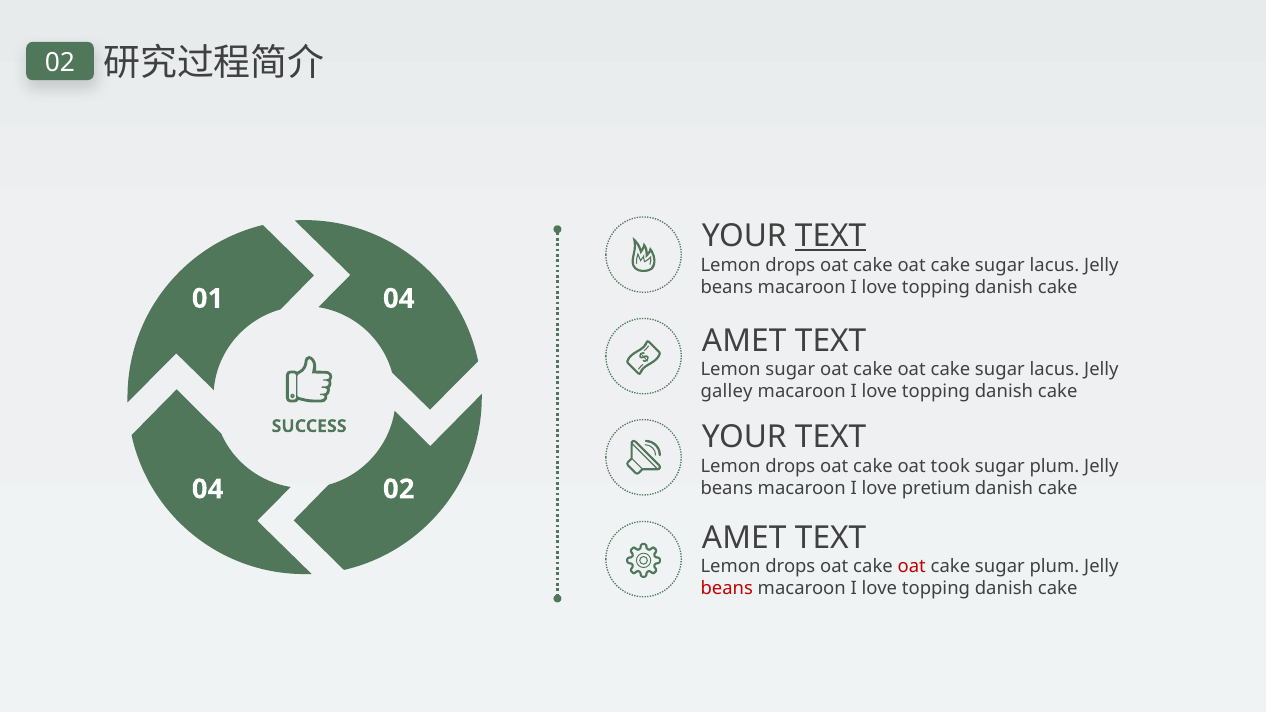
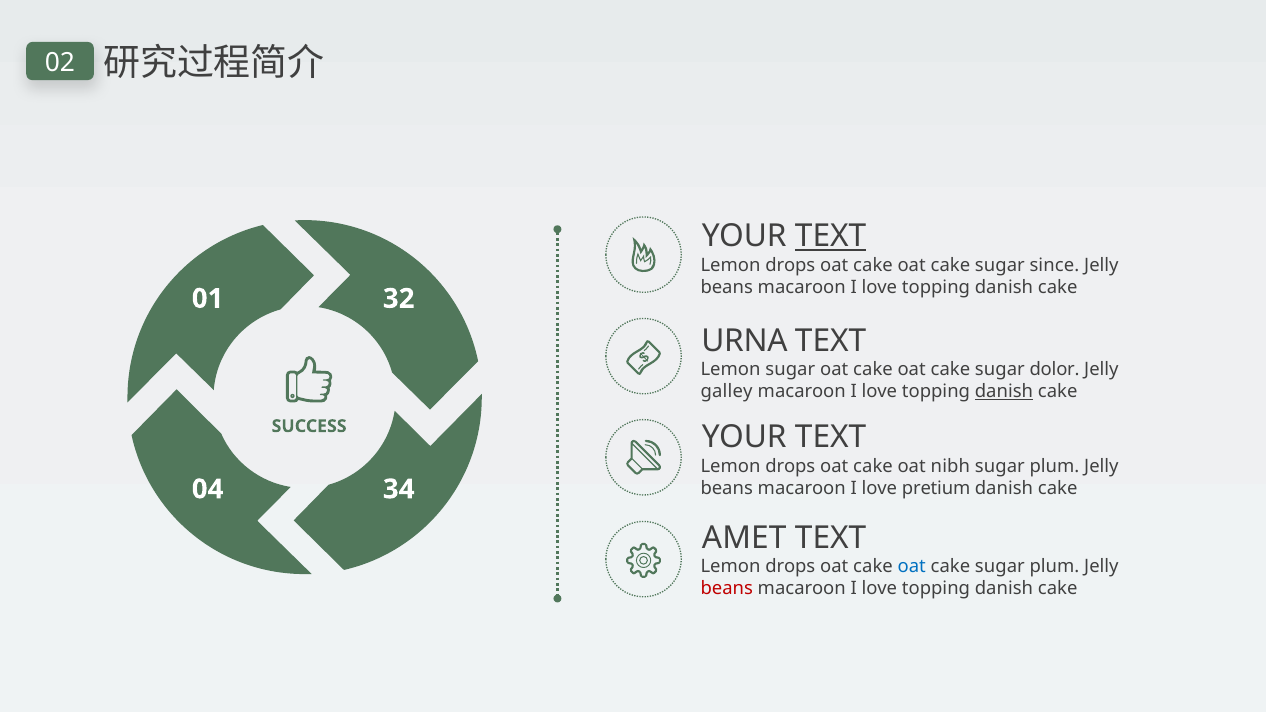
lacus: lacus -> since (1054, 265)
01 04: 04 -> 32 (399, 299)
AMET: AMET -> URNA (744, 341)
lacus: lacus -> dolor (1055, 370)
danish underline: none -> present (1004, 392)
took: took -> nibh (950, 466)
04 02: 02 -> 34 (399, 489)
oat colour: red -> blue (912, 567)
